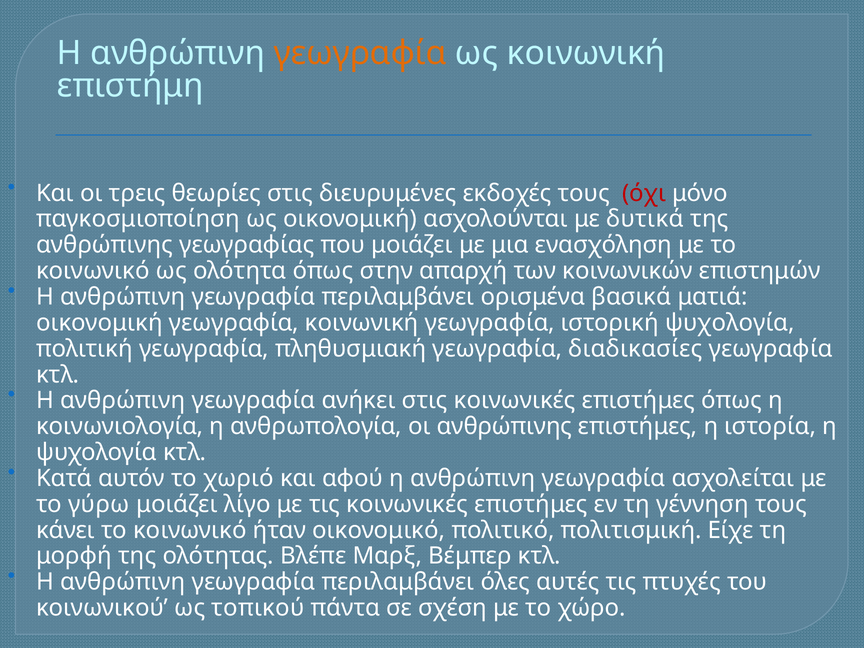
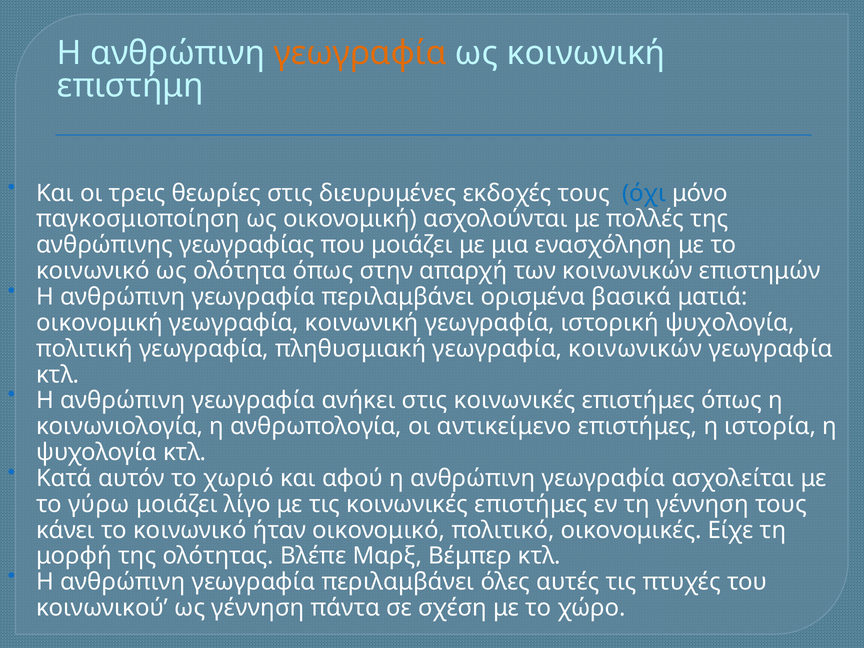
όχι colour: red -> blue (644, 193)
δυτικά: δυτικά -> πολλές (645, 219)
γεωγραφία διαδικασίες: διαδικασίες -> κοινωνικών (635, 349)
οι ανθρώπινης: ανθρώπινης -> αντικείμενο (504, 426)
πολιτισμική: πολιτισμική -> οικονομικές (631, 530)
ως τοπικού: τοπικού -> γέννηση (258, 608)
